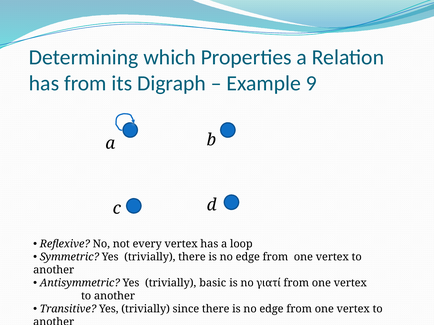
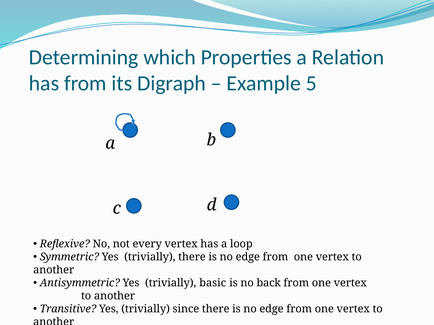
9: 9 -> 5 (311, 83)
γιατί: γιατί -> back (269, 284)
